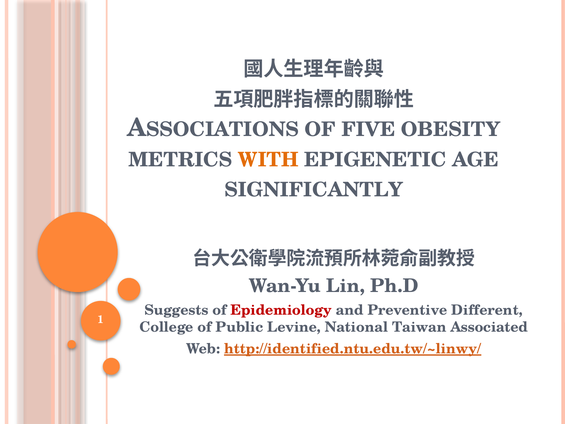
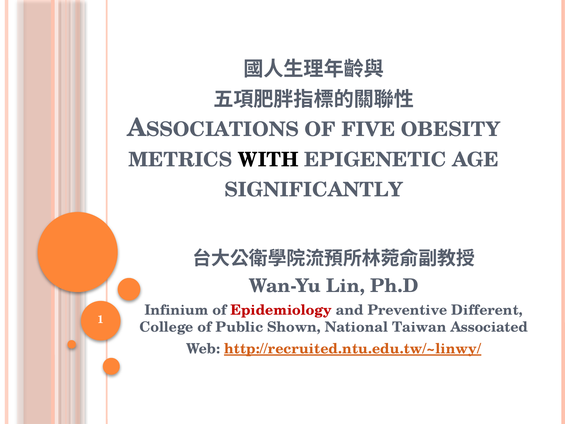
WITH colour: orange -> black (268, 160)
Suggests: Suggests -> Infinium (176, 310)
Levine: Levine -> Shown (294, 327)
http://identified.ntu.edu.tw/~linwy/: http://identified.ntu.edu.tw/~linwy/ -> http://recruited.ntu.edu.tw/~linwy/ (353, 349)
